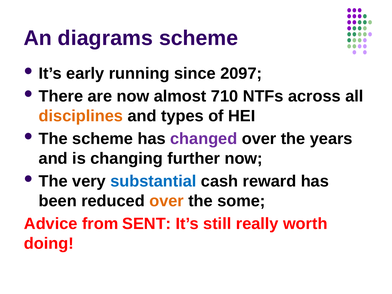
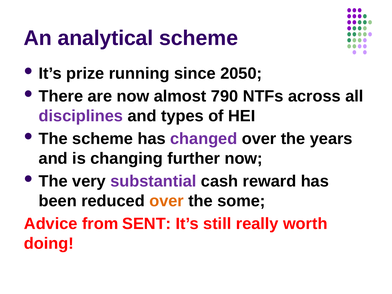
diagrams: diagrams -> analytical (105, 38)
early: early -> prize (85, 73)
2097: 2097 -> 2050 (241, 73)
710: 710 -> 790 (225, 96)
disciplines colour: orange -> purple (81, 116)
substantial colour: blue -> purple (153, 181)
